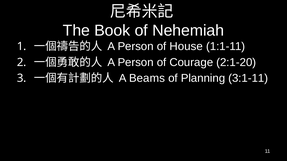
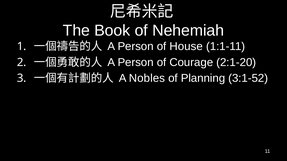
Beams: Beams -> Nobles (147, 78)
3:1-11: 3:1-11 -> 3:1-52 (248, 78)
